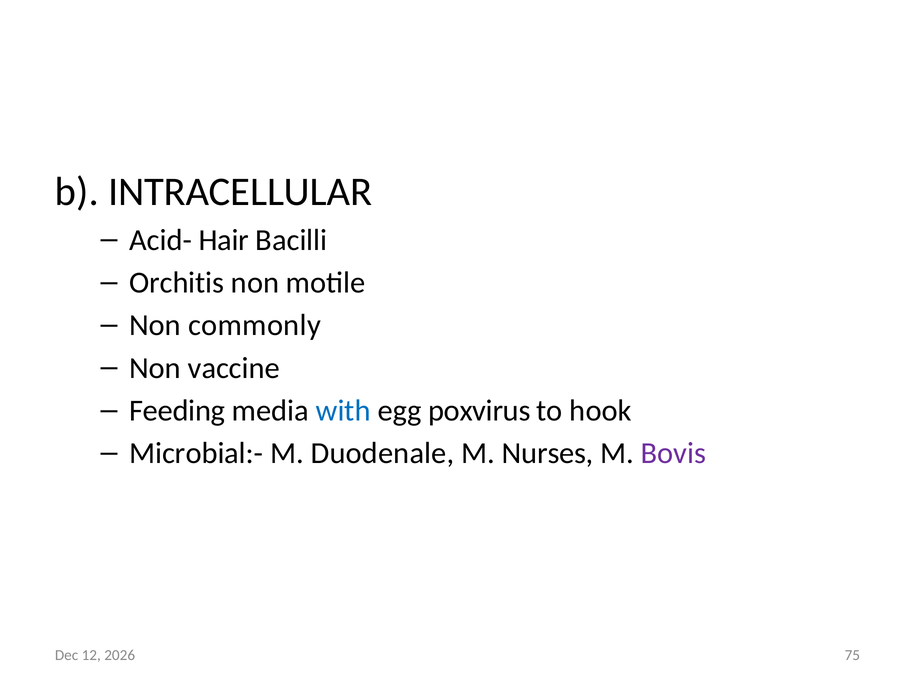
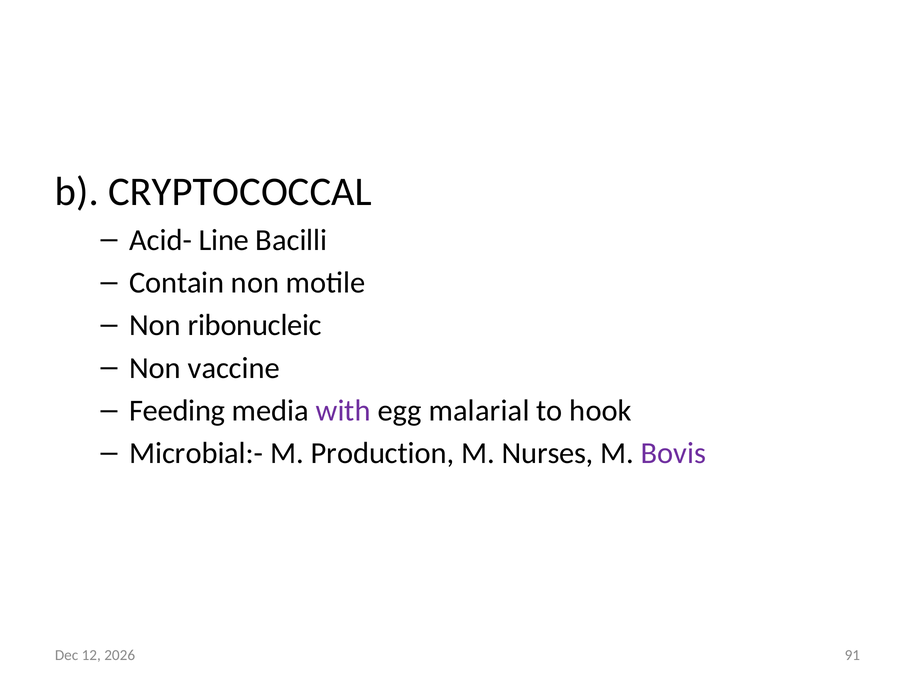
INTRACELLULAR: INTRACELLULAR -> CRYPTOCOCCAL (240, 192)
Hair: Hair -> Line (224, 240)
Orchitis: Orchitis -> Contain (177, 283)
commonly: commonly -> ribonucleic (255, 325)
with colour: blue -> purple (343, 411)
poxvirus: poxvirus -> malarial (479, 411)
Duodenale: Duodenale -> Production (383, 453)
75: 75 -> 91 (852, 655)
